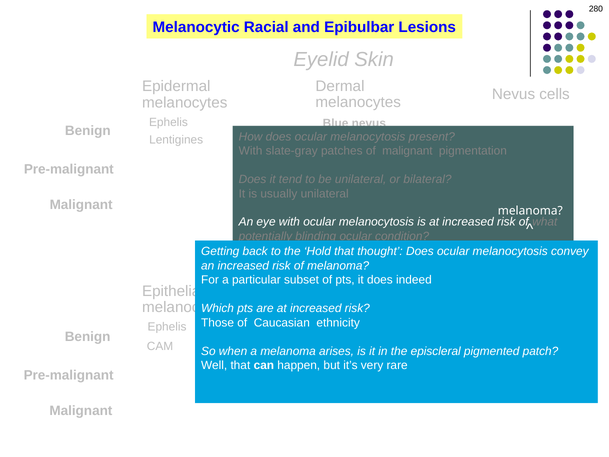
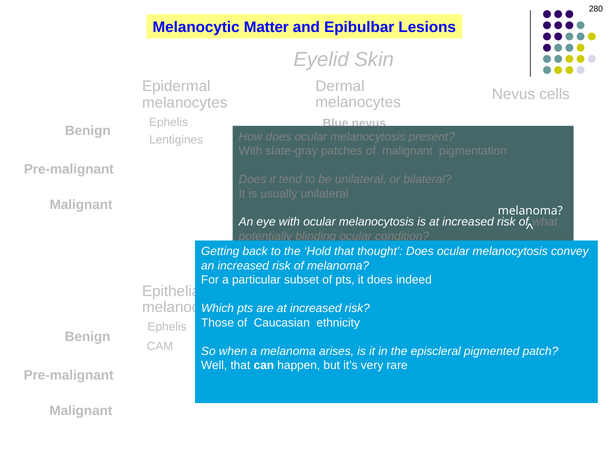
Racial: Racial -> Matter (266, 27)
